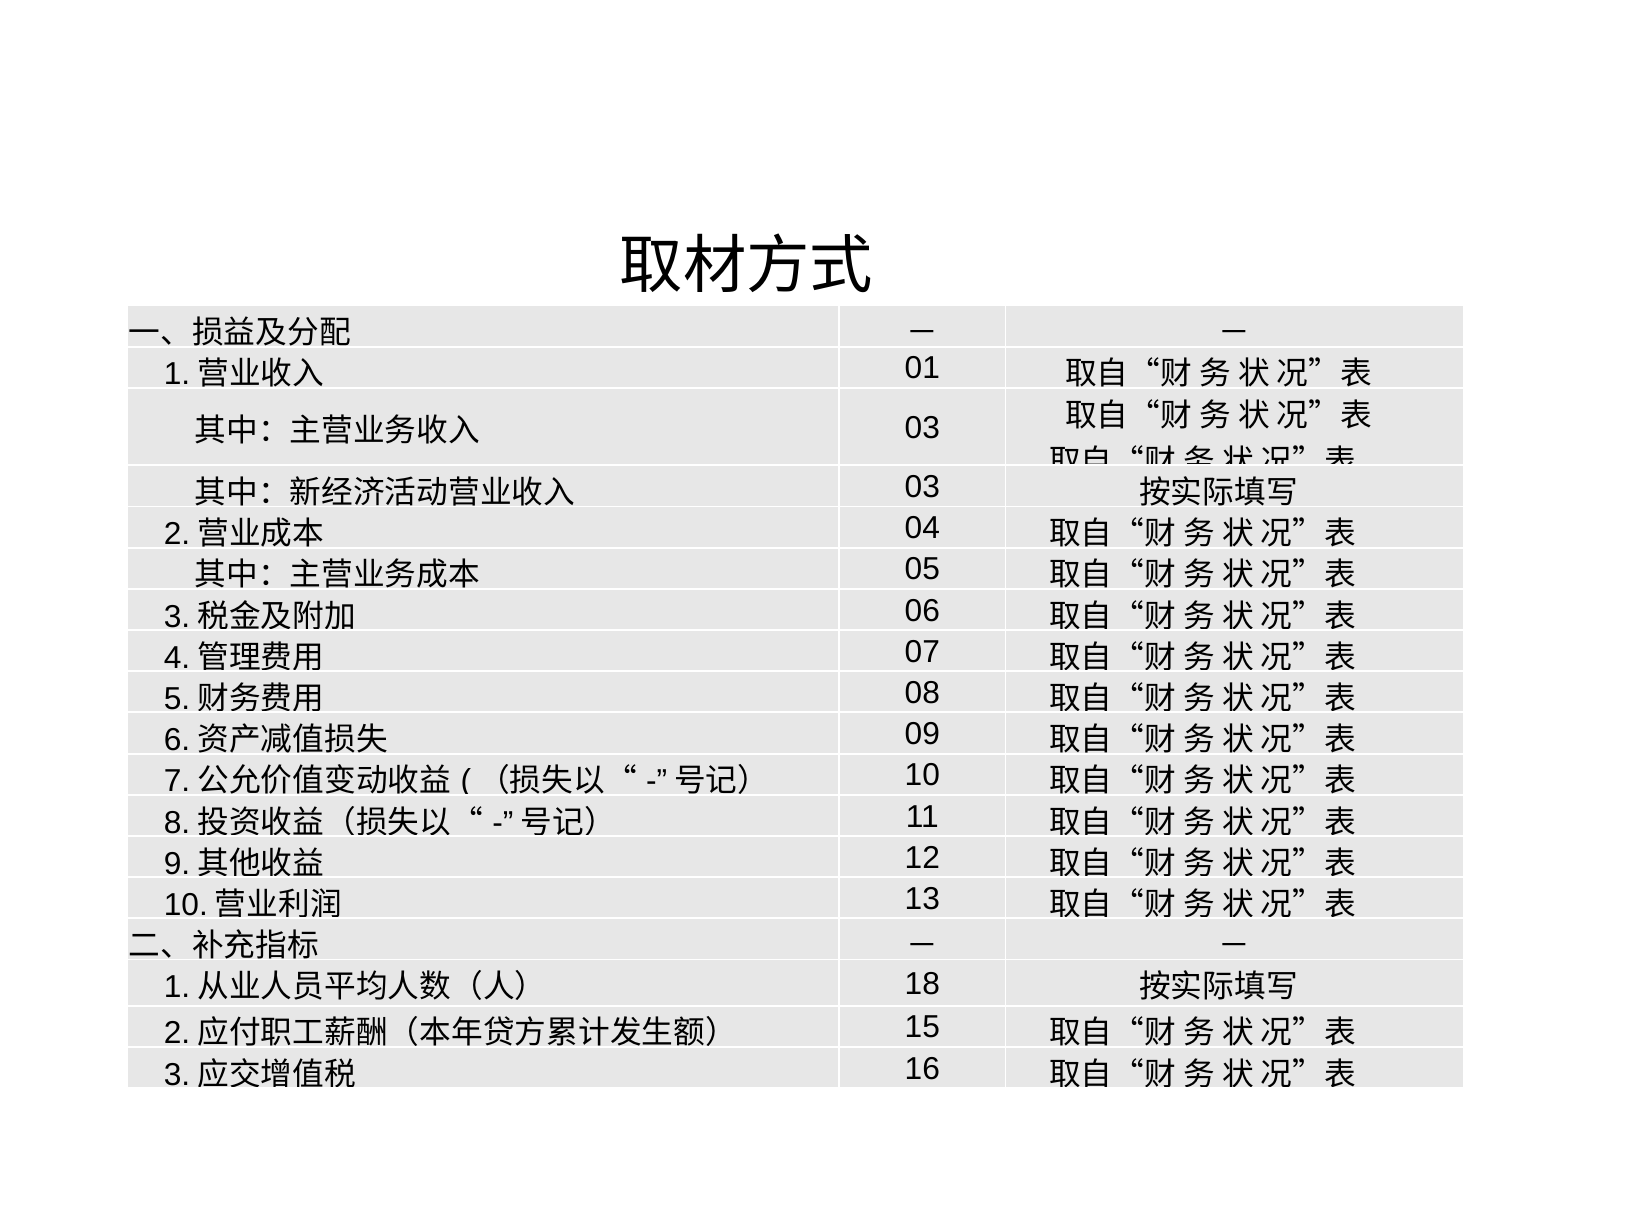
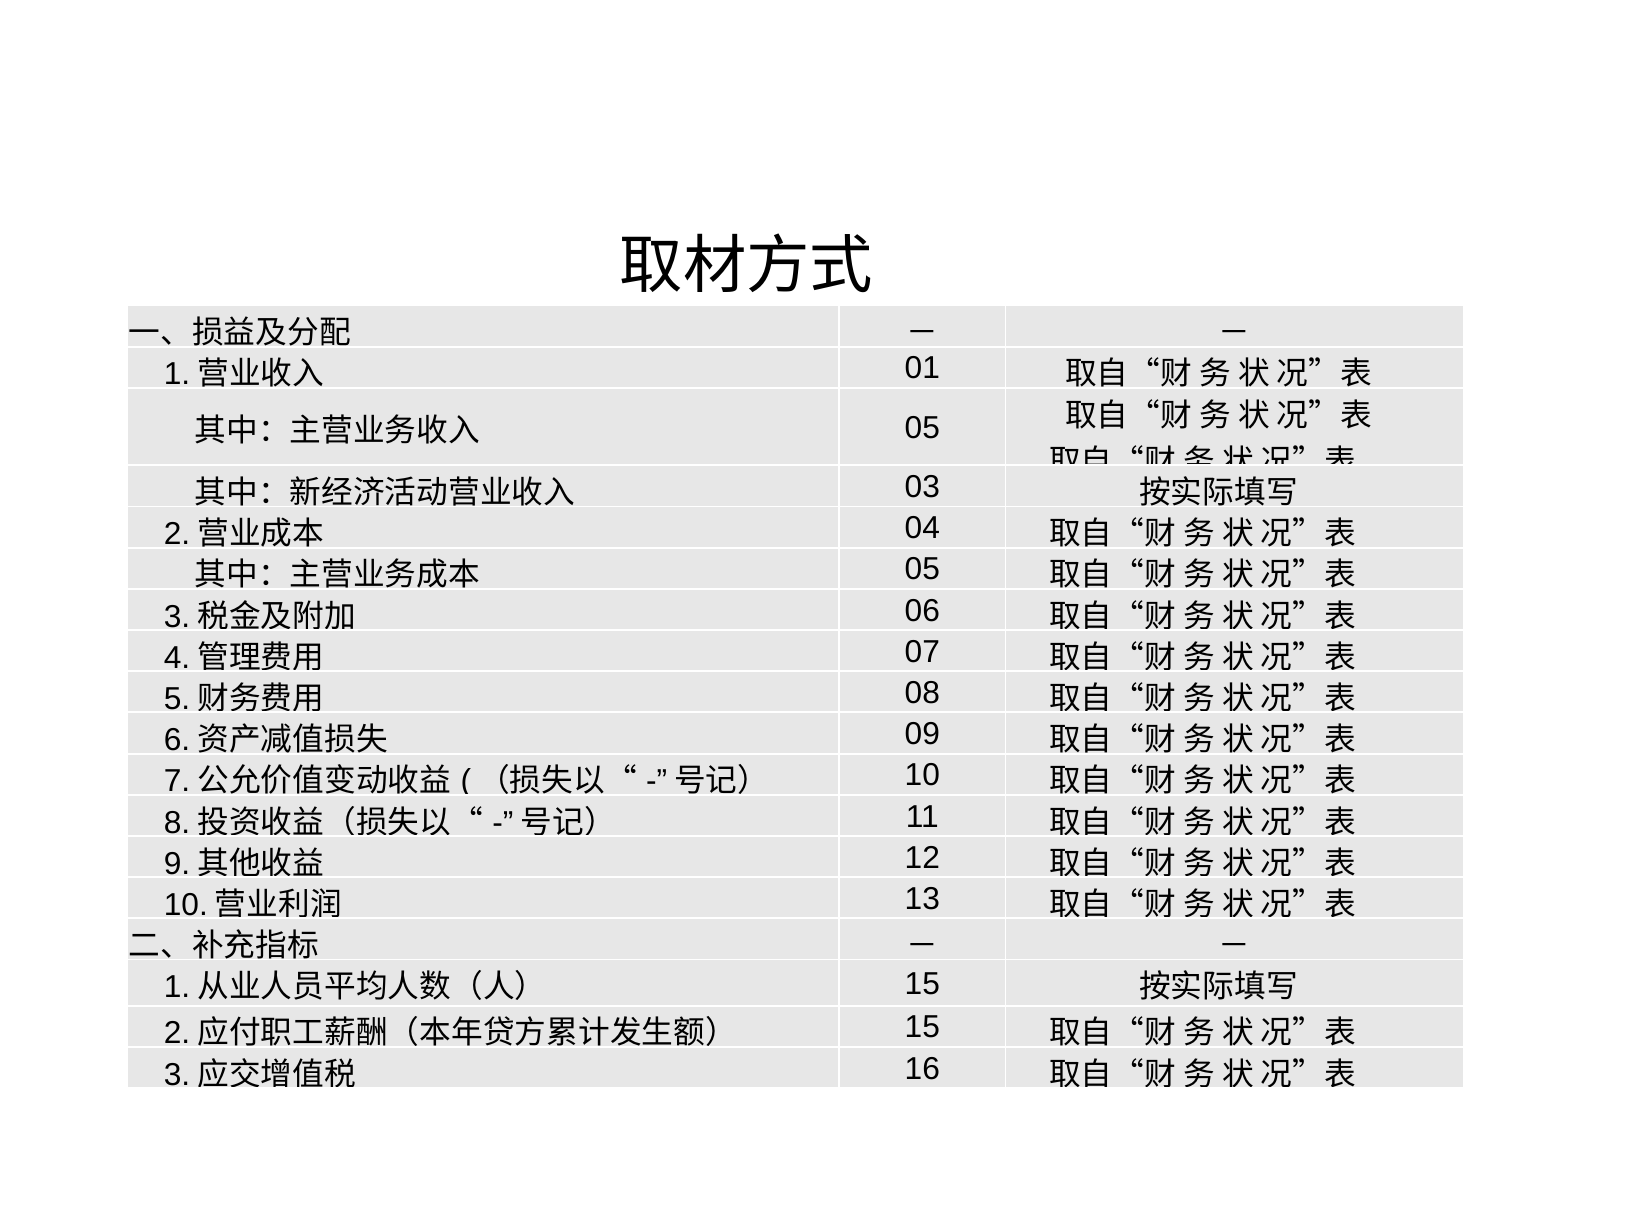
03: 03 -> 05 (922, 428)
18: 18 -> 15 (922, 984)
